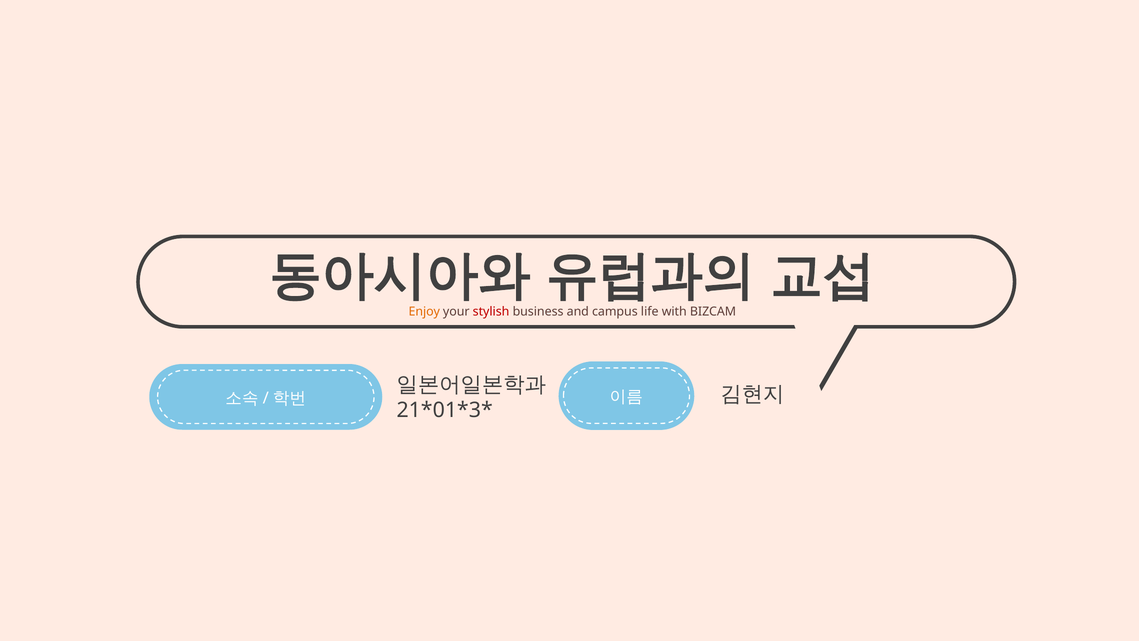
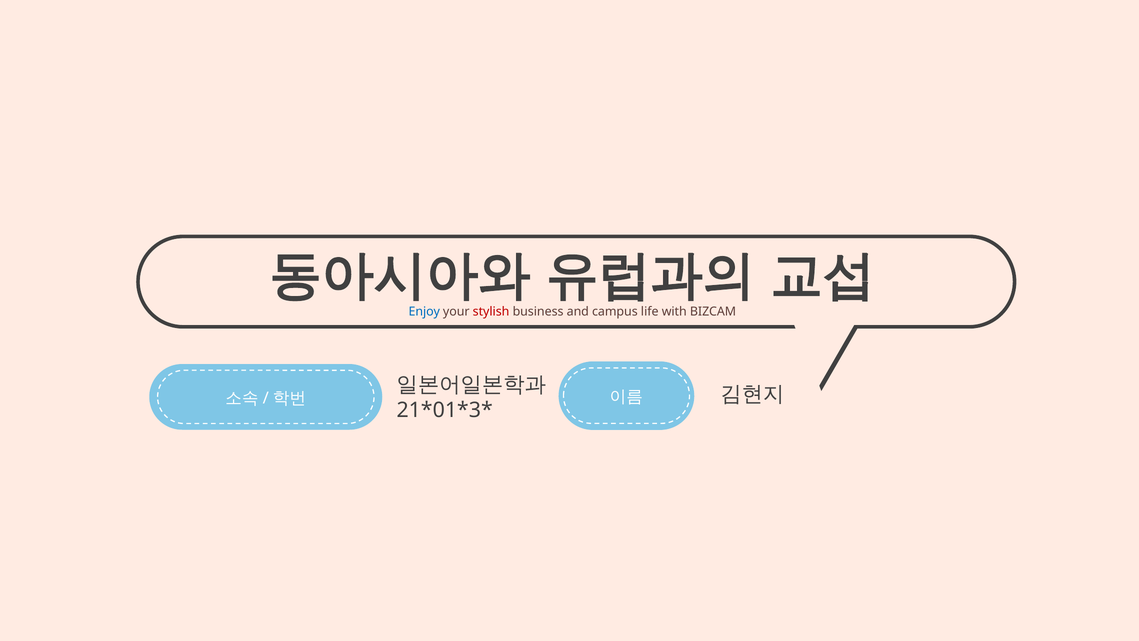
Enjoy colour: orange -> blue (424, 311)
